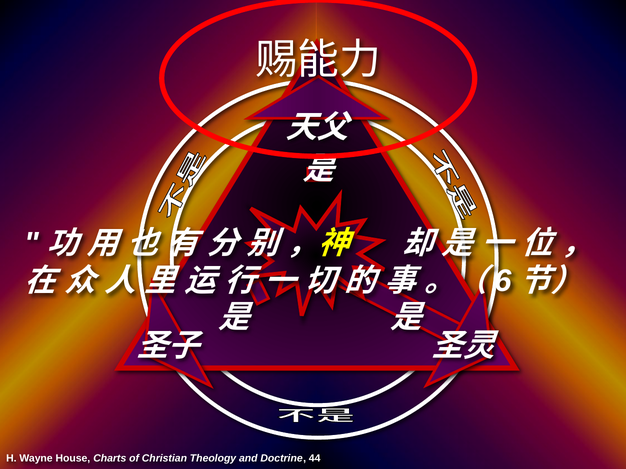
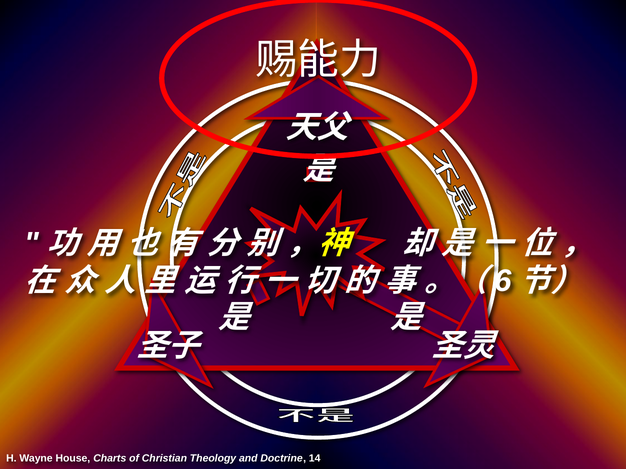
44: 44 -> 14 (315, 459)
